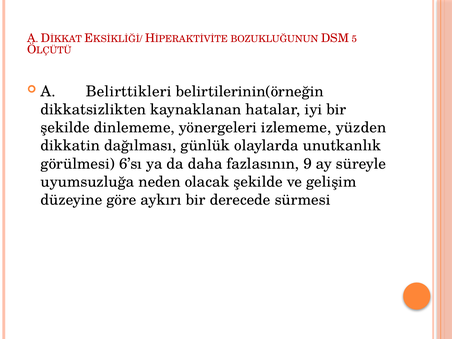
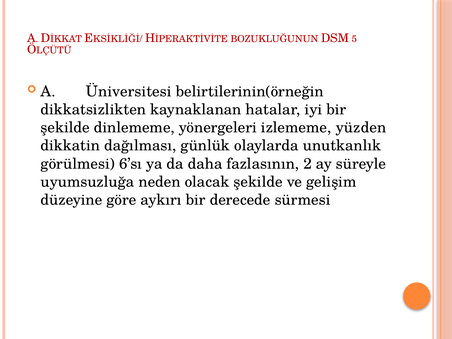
Belirttikleri: Belirttikleri -> Üniversitesi (129, 91)
9: 9 -> 2 (308, 164)
